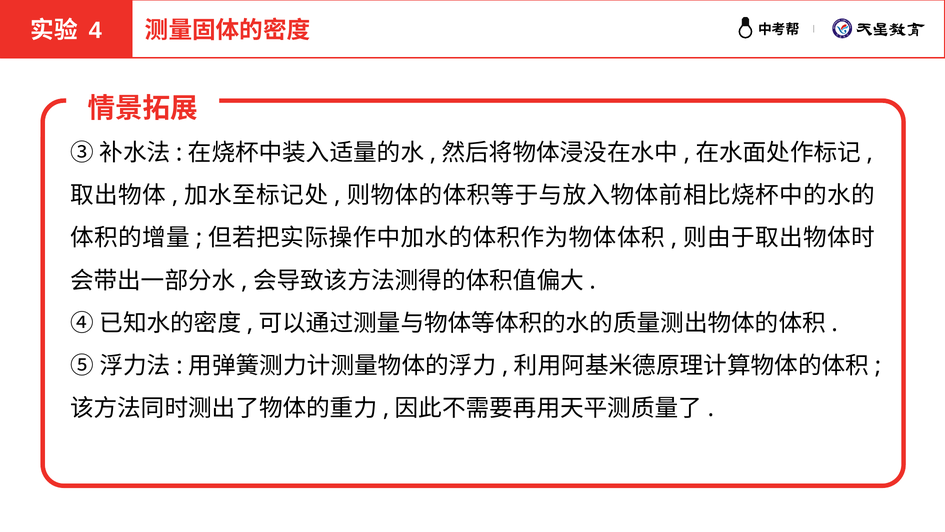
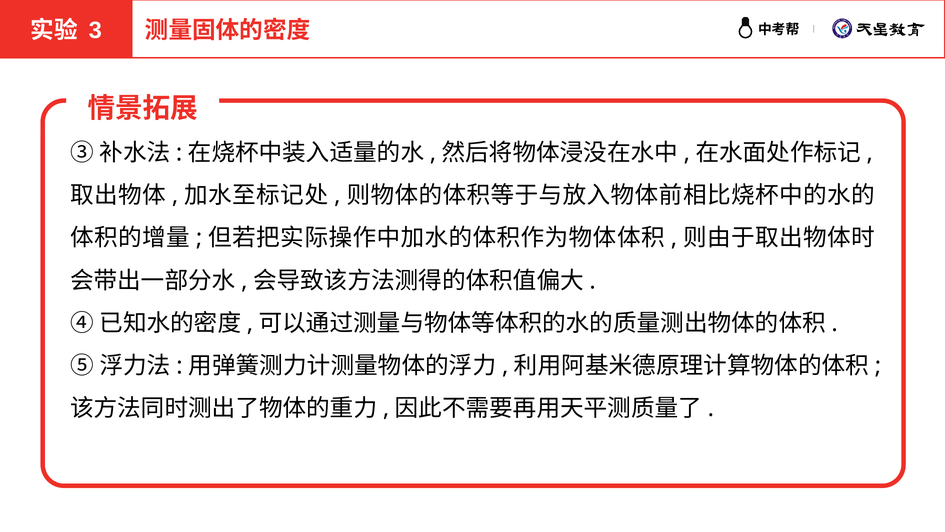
4: 4 -> 3 (95, 30)
